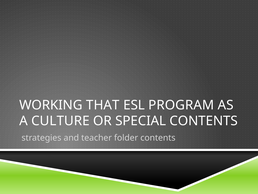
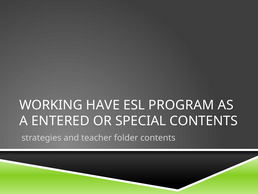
THAT: THAT -> HAVE (103, 105)
CULTURE: CULTURE -> ENTERED (60, 121)
